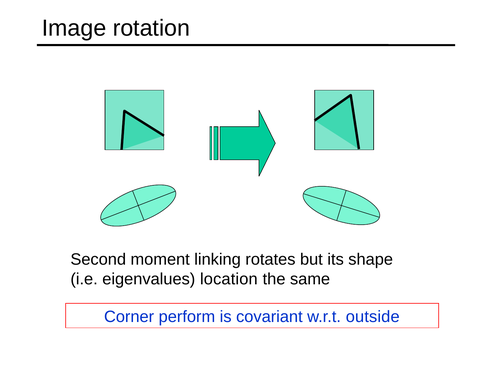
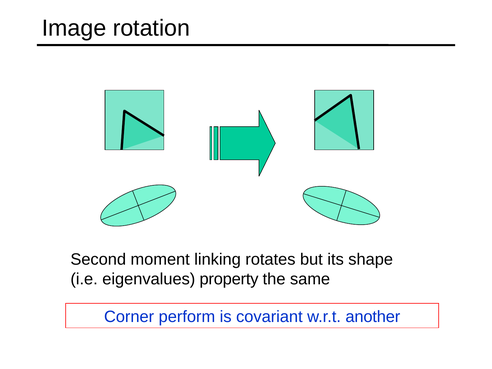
location: location -> property (229, 279)
outside: outside -> another (373, 317)
